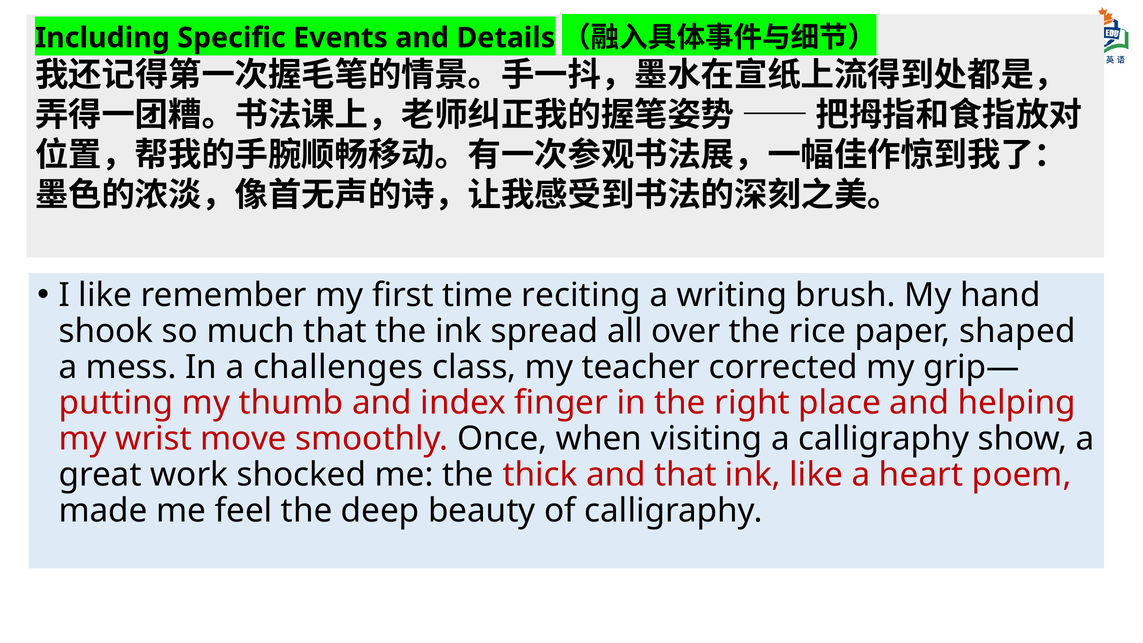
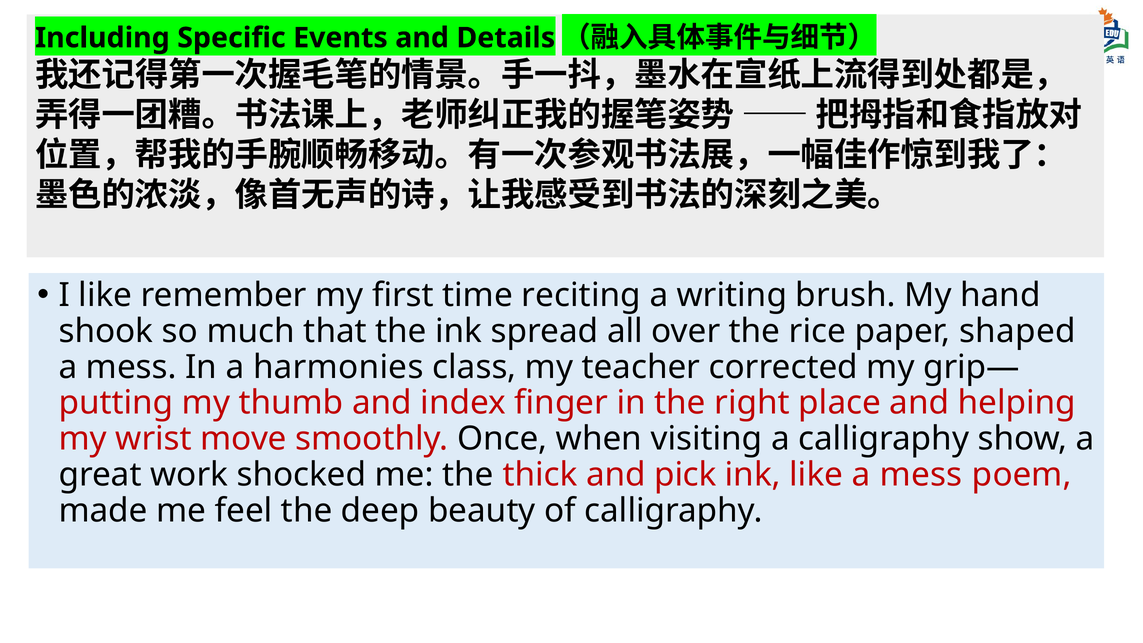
challenges: challenges -> harmonies (338, 367)
and that: that -> pick (685, 475)
like a heart: heart -> mess (921, 475)
